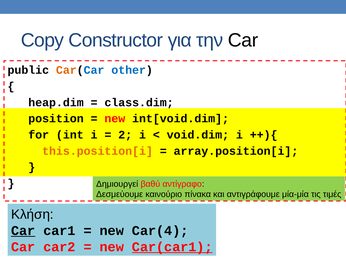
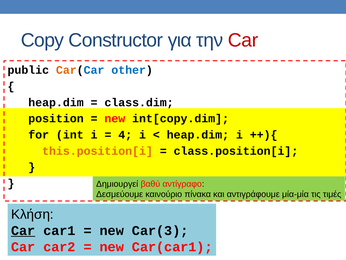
Car colour: black -> red (243, 40)
int[void.dim: int[void.dim -> int[copy.dim (181, 118)
2: 2 -> 4 (125, 135)
void.dim: void.dim -> heap.dim (198, 135)
array.position[i: array.position[i -> class.position[i (236, 151)
Car(4: Car(4 -> Car(3 (160, 230)
Car(car1 underline: present -> none (172, 246)
